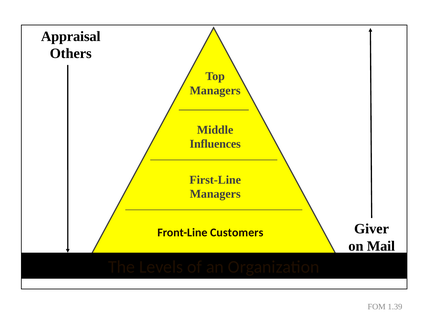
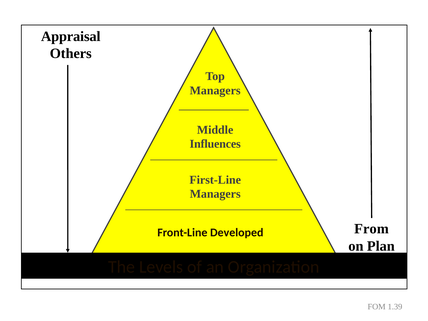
Giver: Giver -> From (371, 229)
Customers: Customers -> Developed (237, 233)
Mail: Mail -> Plan (381, 246)
